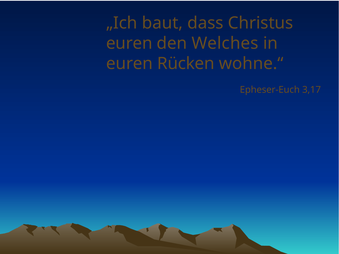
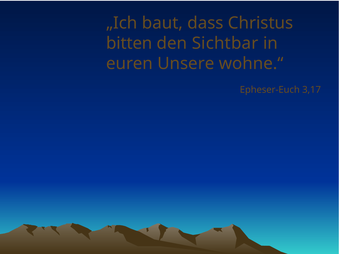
euren: euren -> bitten (129, 43)
Welches: Welches -> Sichtbar (225, 43)
Rücken: Rücken -> Unsere (186, 64)
